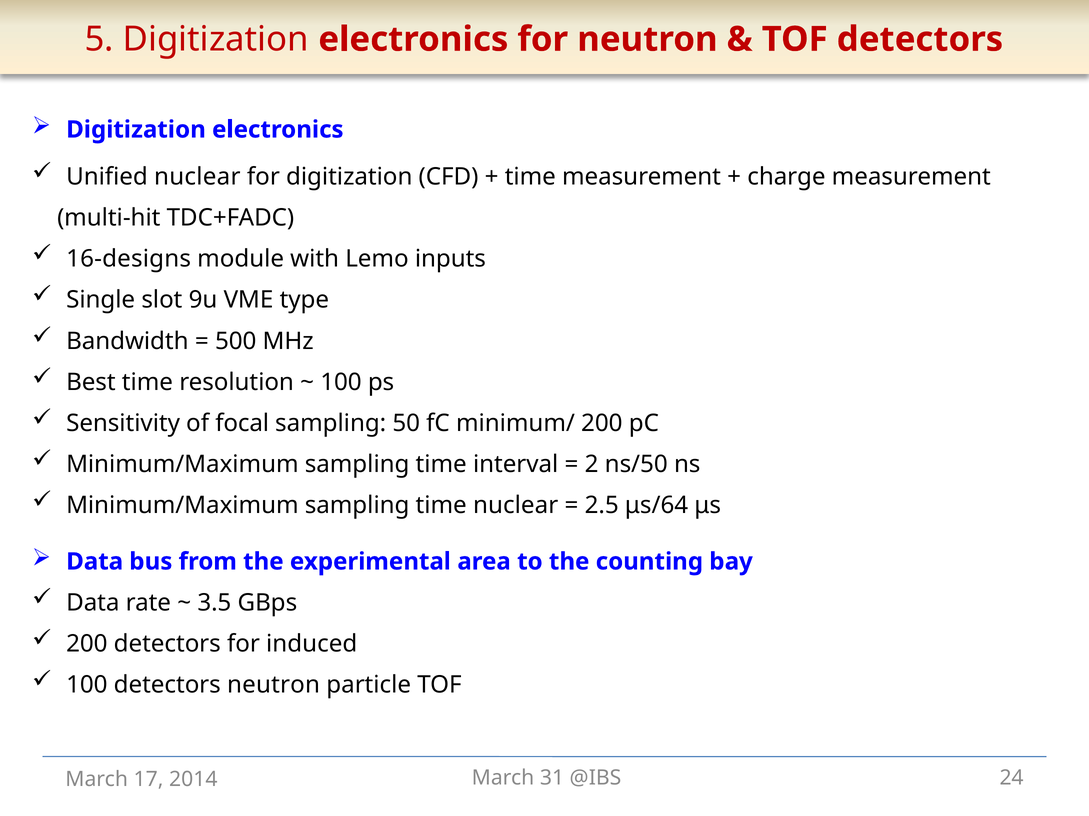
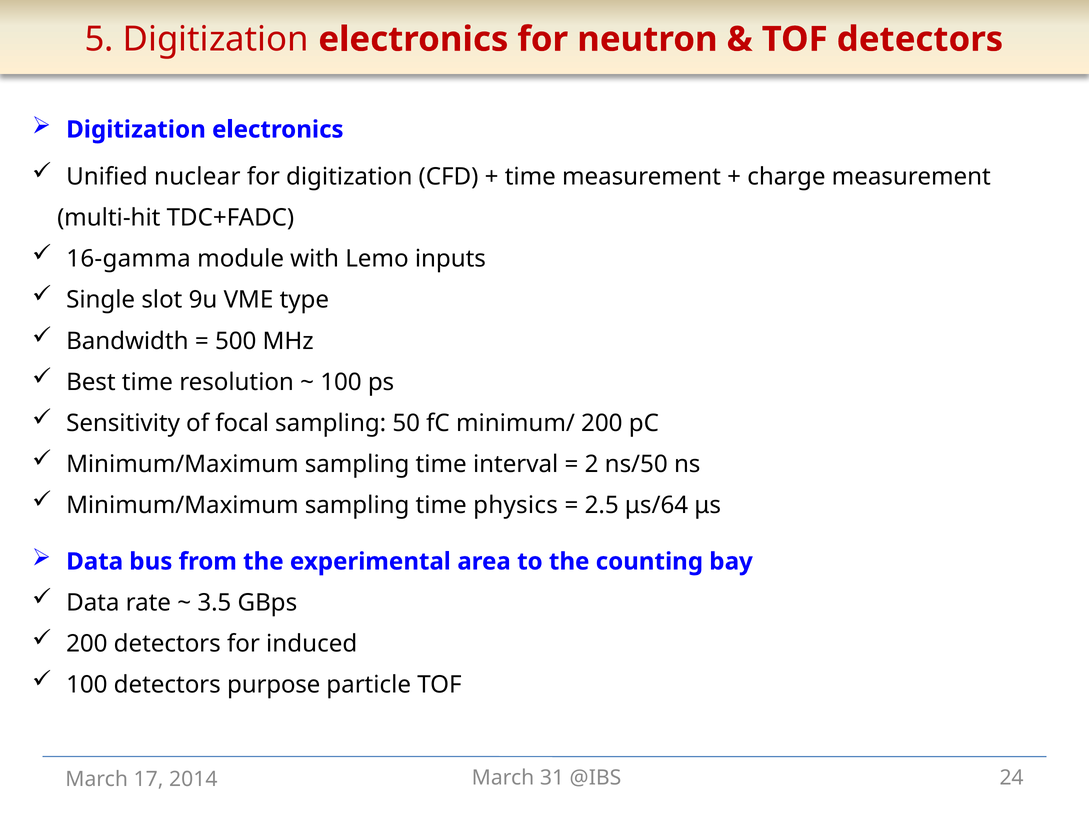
16-designs: 16-designs -> 16-gamma (129, 259)
time nuclear: nuclear -> physics (516, 506)
detectors neutron: neutron -> purpose (274, 685)
